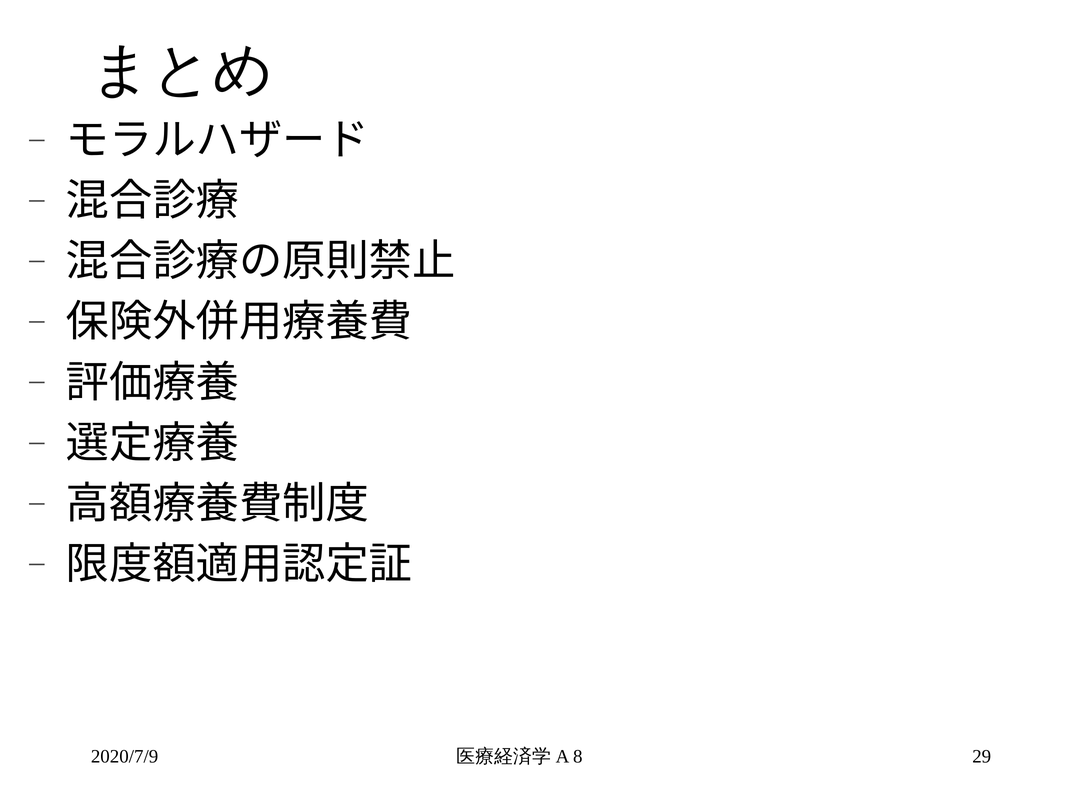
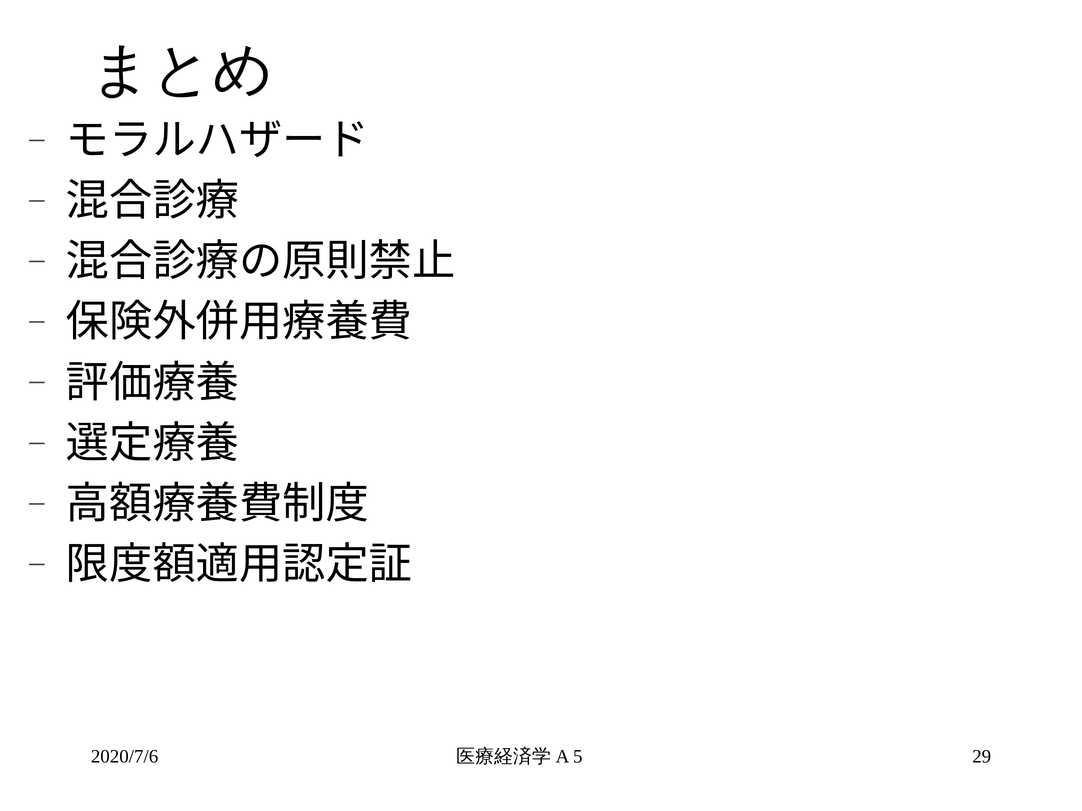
2020/7/9: 2020/7/9 -> 2020/7/6 (125, 757)
8: 8 -> 5 (578, 757)
